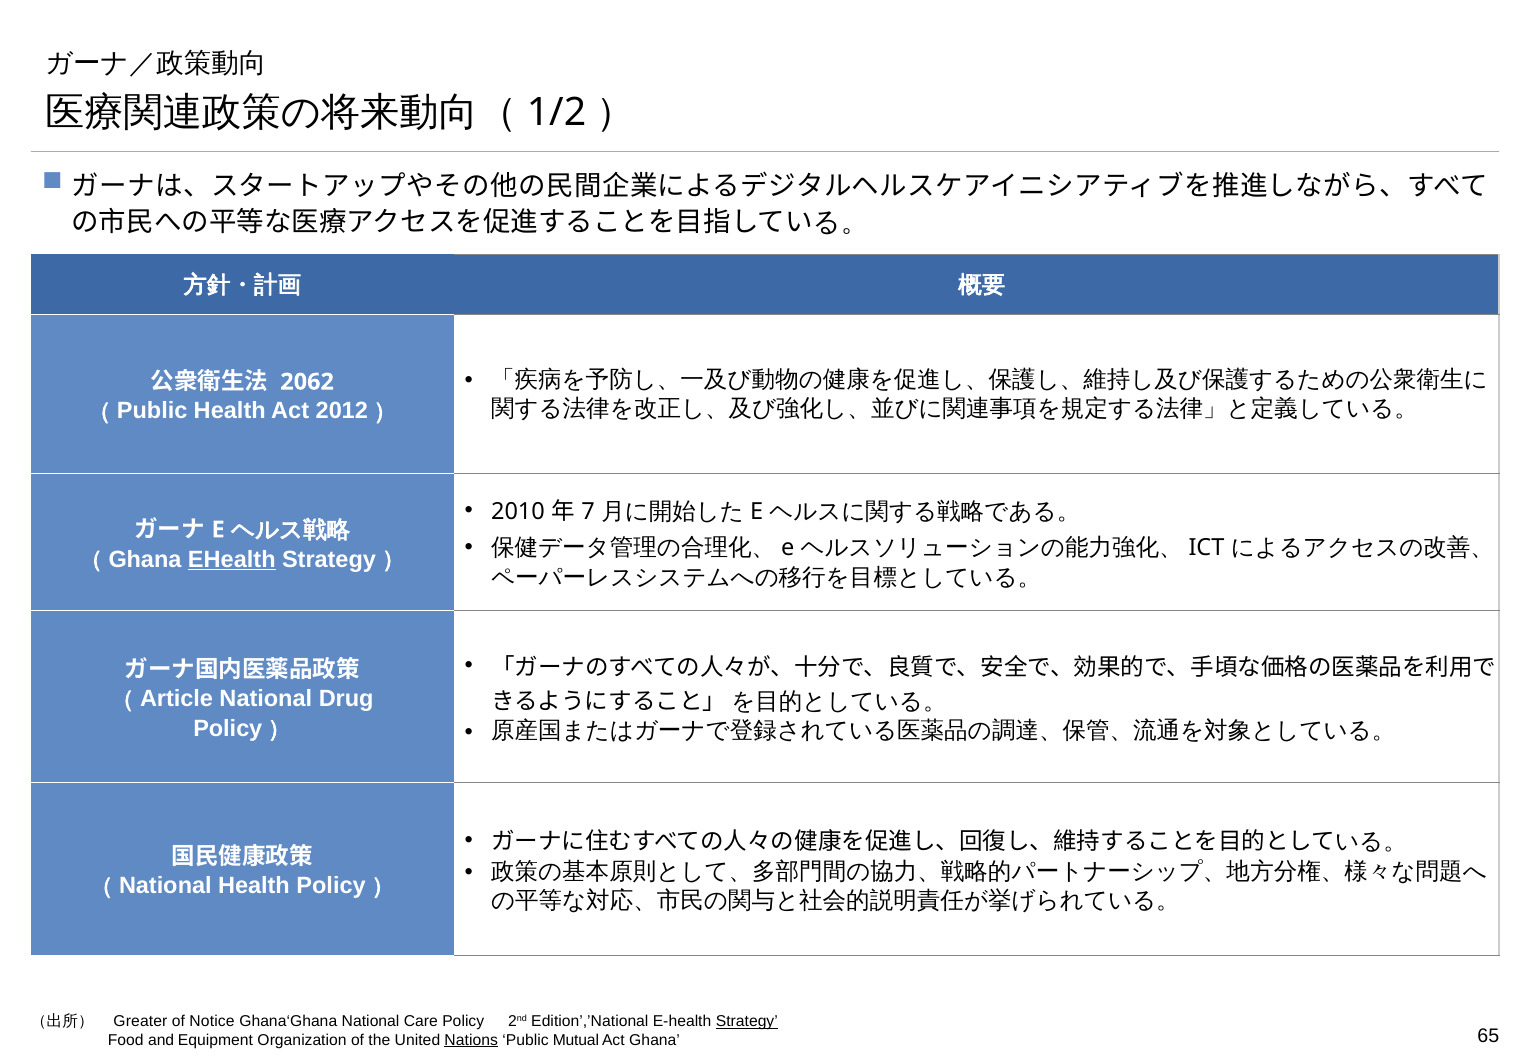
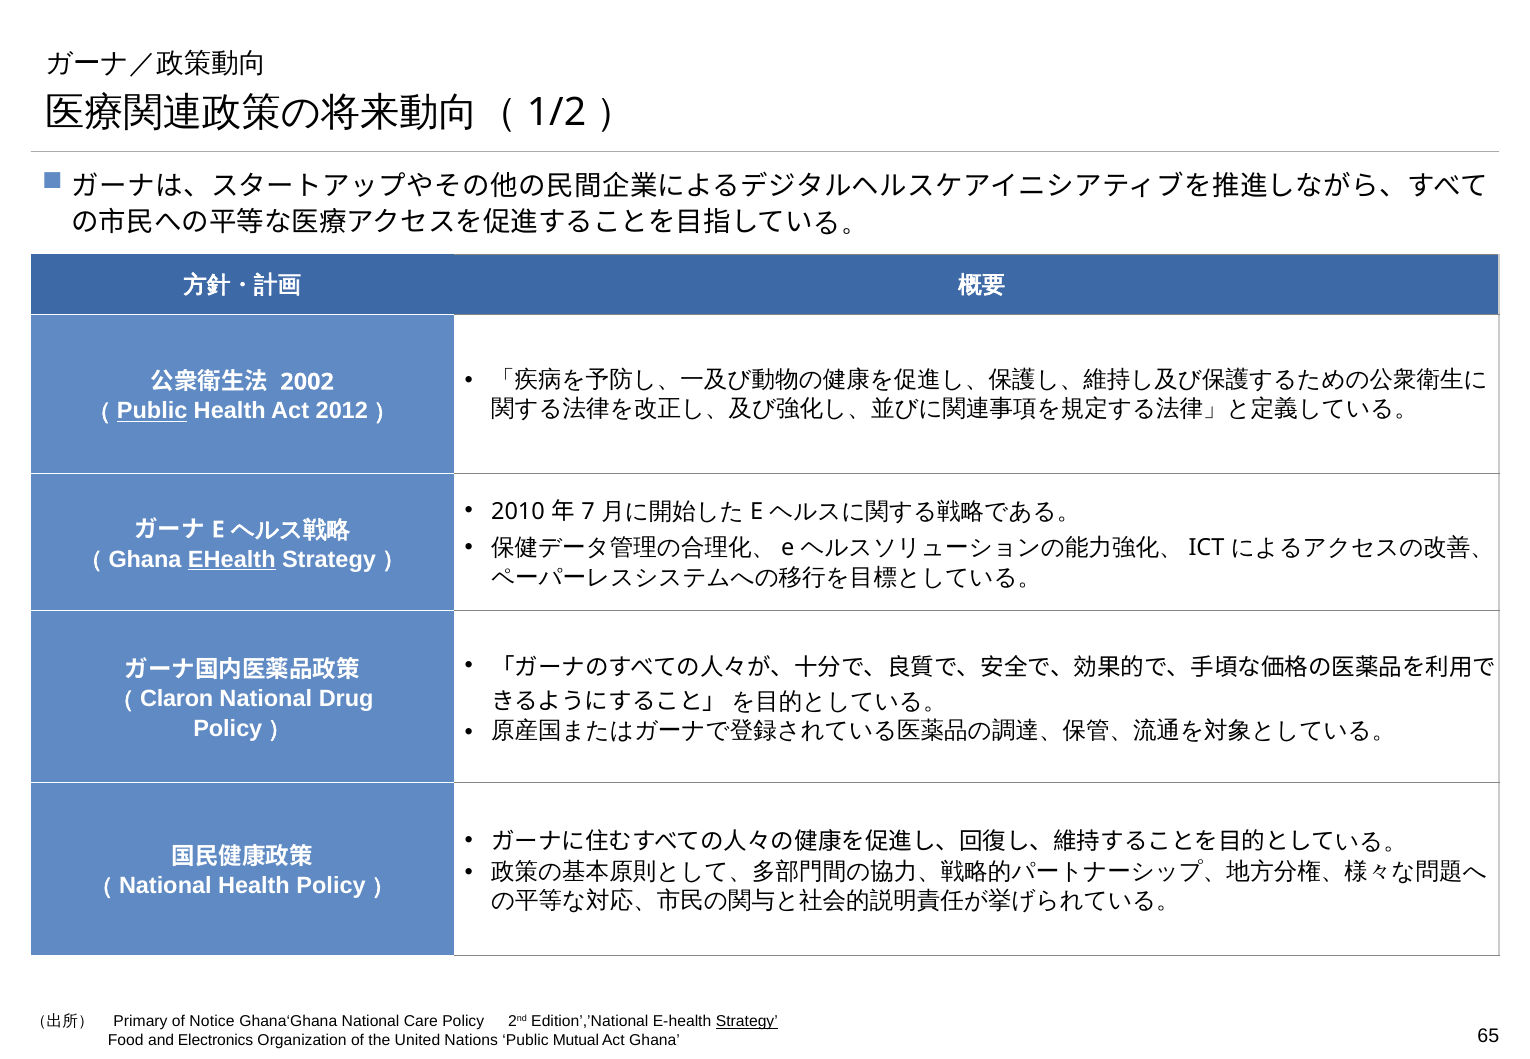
2062: 2062 -> 2002 (307, 382)
Public underline: none -> present (152, 411)
Article: Article -> Claron (177, 699)
Greater: Greater -> Primary (141, 1022)
Equipment: Equipment -> Electronics (216, 1040)
Nations underline: present -> none (471, 1040)
